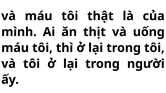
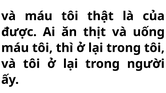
mình: mình -> được (19, 32)
